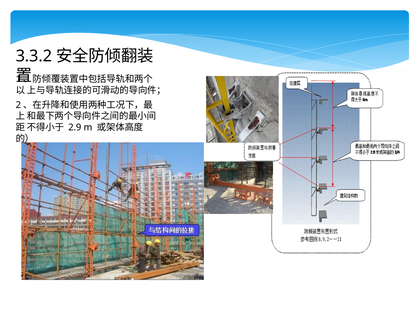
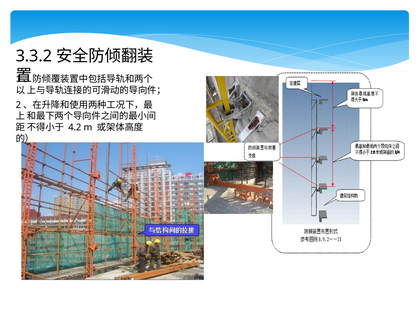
2.9: 2.9 -> 4.2 (75, 127)
